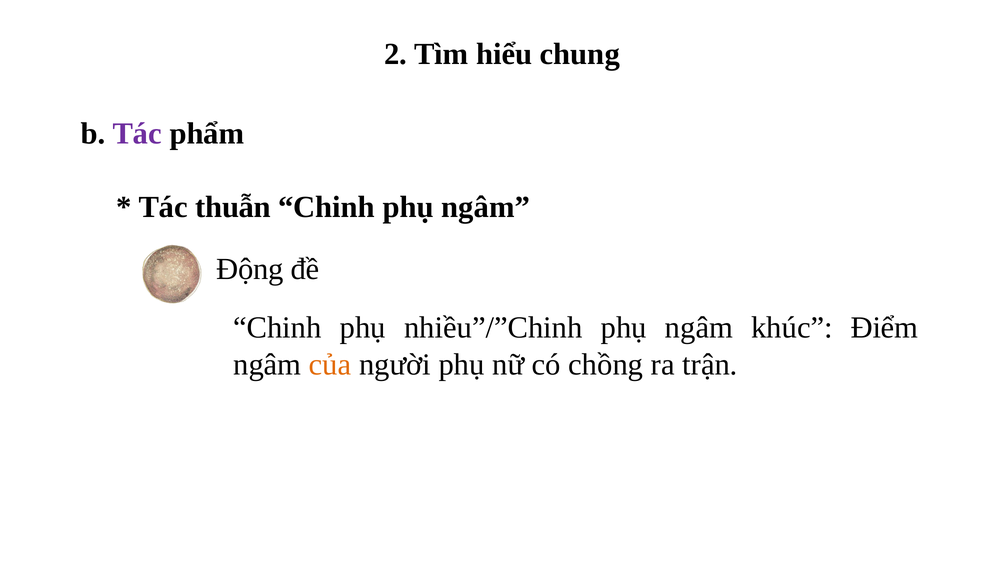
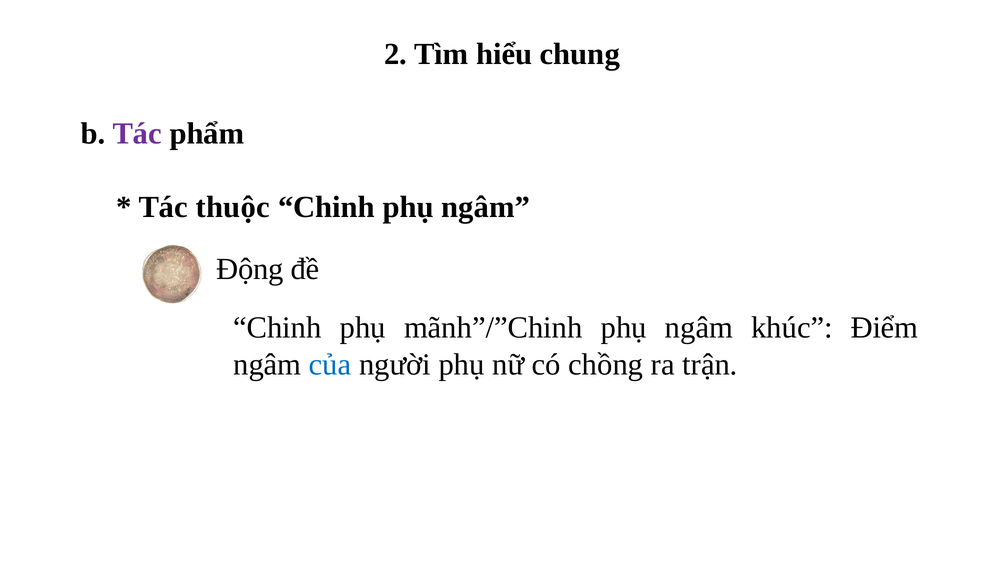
thuẫn: thuẫn -> thuộc (233, 207)
nhiều”/”Chinh: nhiều”/”Chinh -> mãnh”/”Chinh (493, 327)
của colour: orange -> blue (330, 364)
